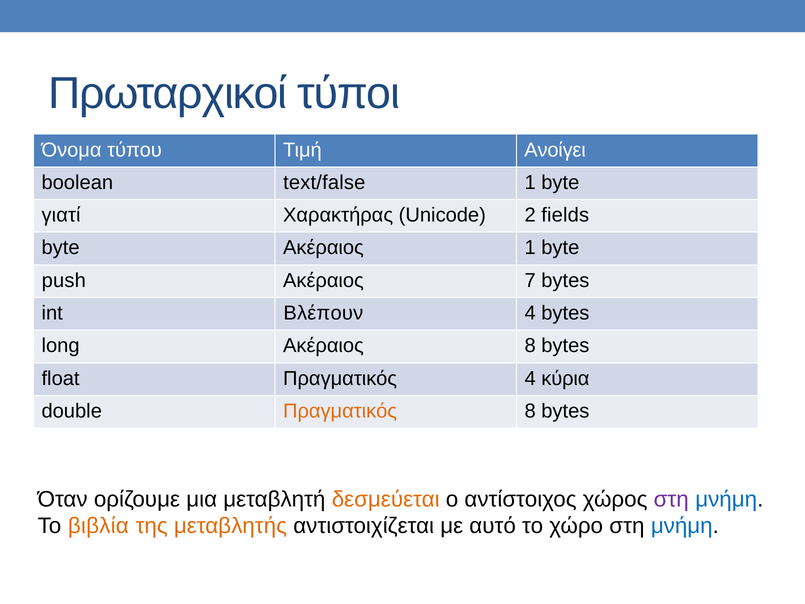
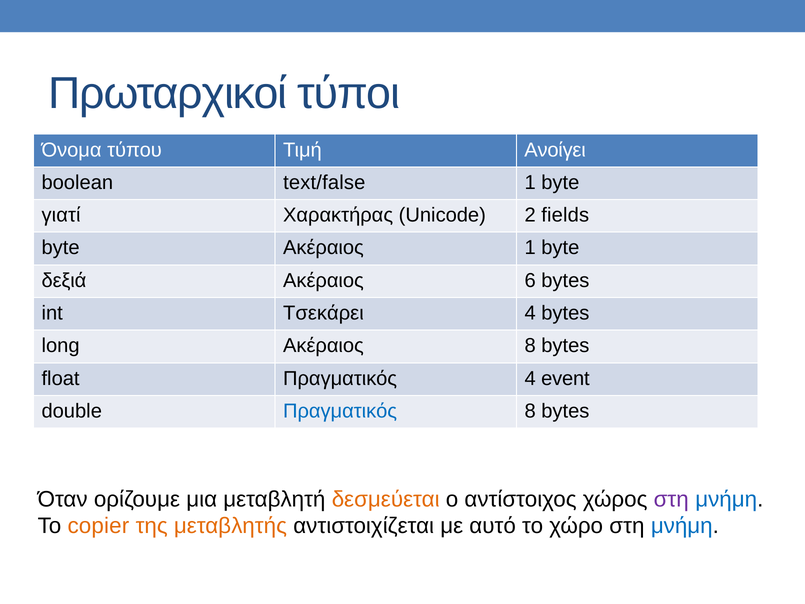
push: push -> δεξιά (64, 280)
7: 7 -> 6 (530, 280)
Βλέπουν: Βλέπουν -> Τσεκάρει (323, 313)
κύρια: κύρια -> event (565, 378)
Πραγματικός colour: orange -> blue (340, 411)
βιβλία: βιβλία -> copier (98, 526)
